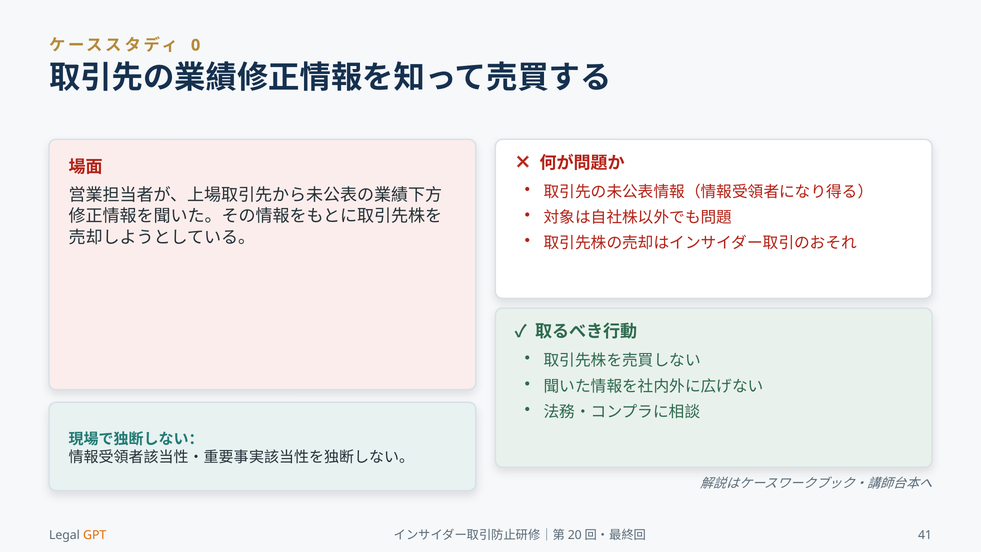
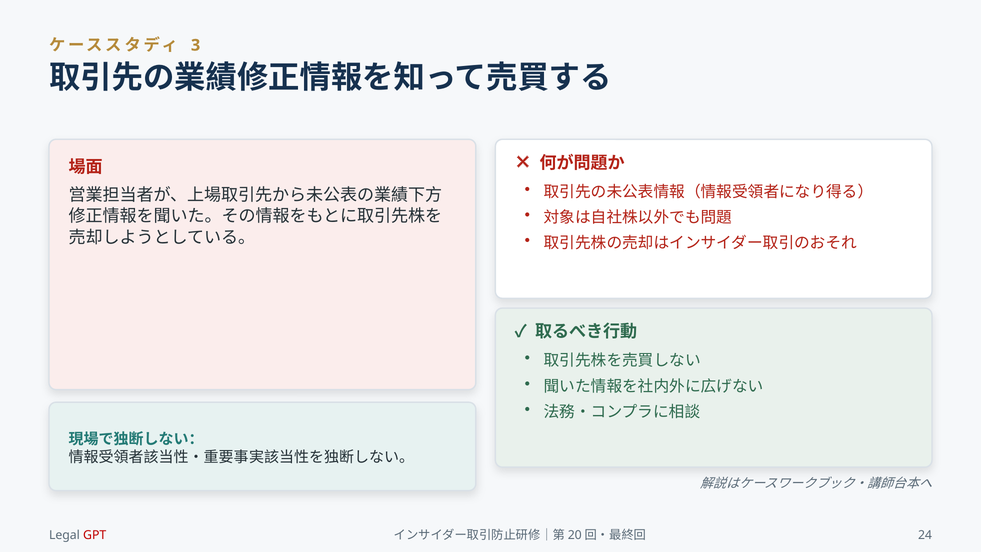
0: 0 -> 3 (196, 45)
GPT colour: orange -> red (95, 535)
41: 41 -> 24 (925, 535)
